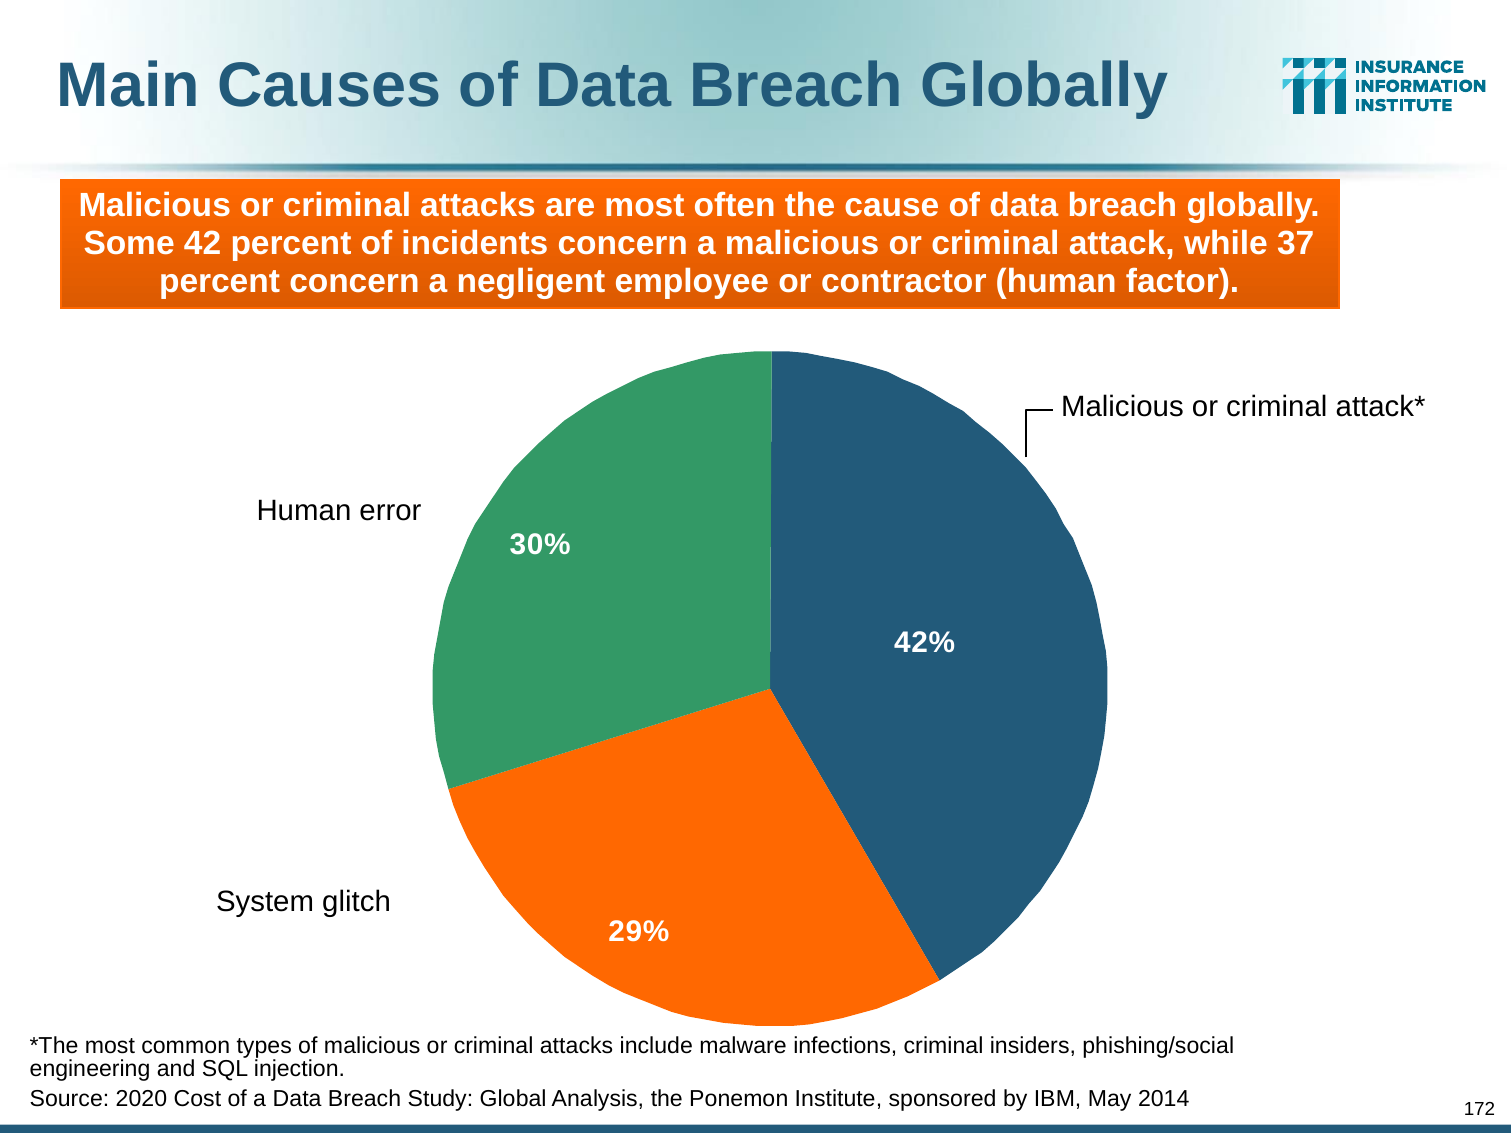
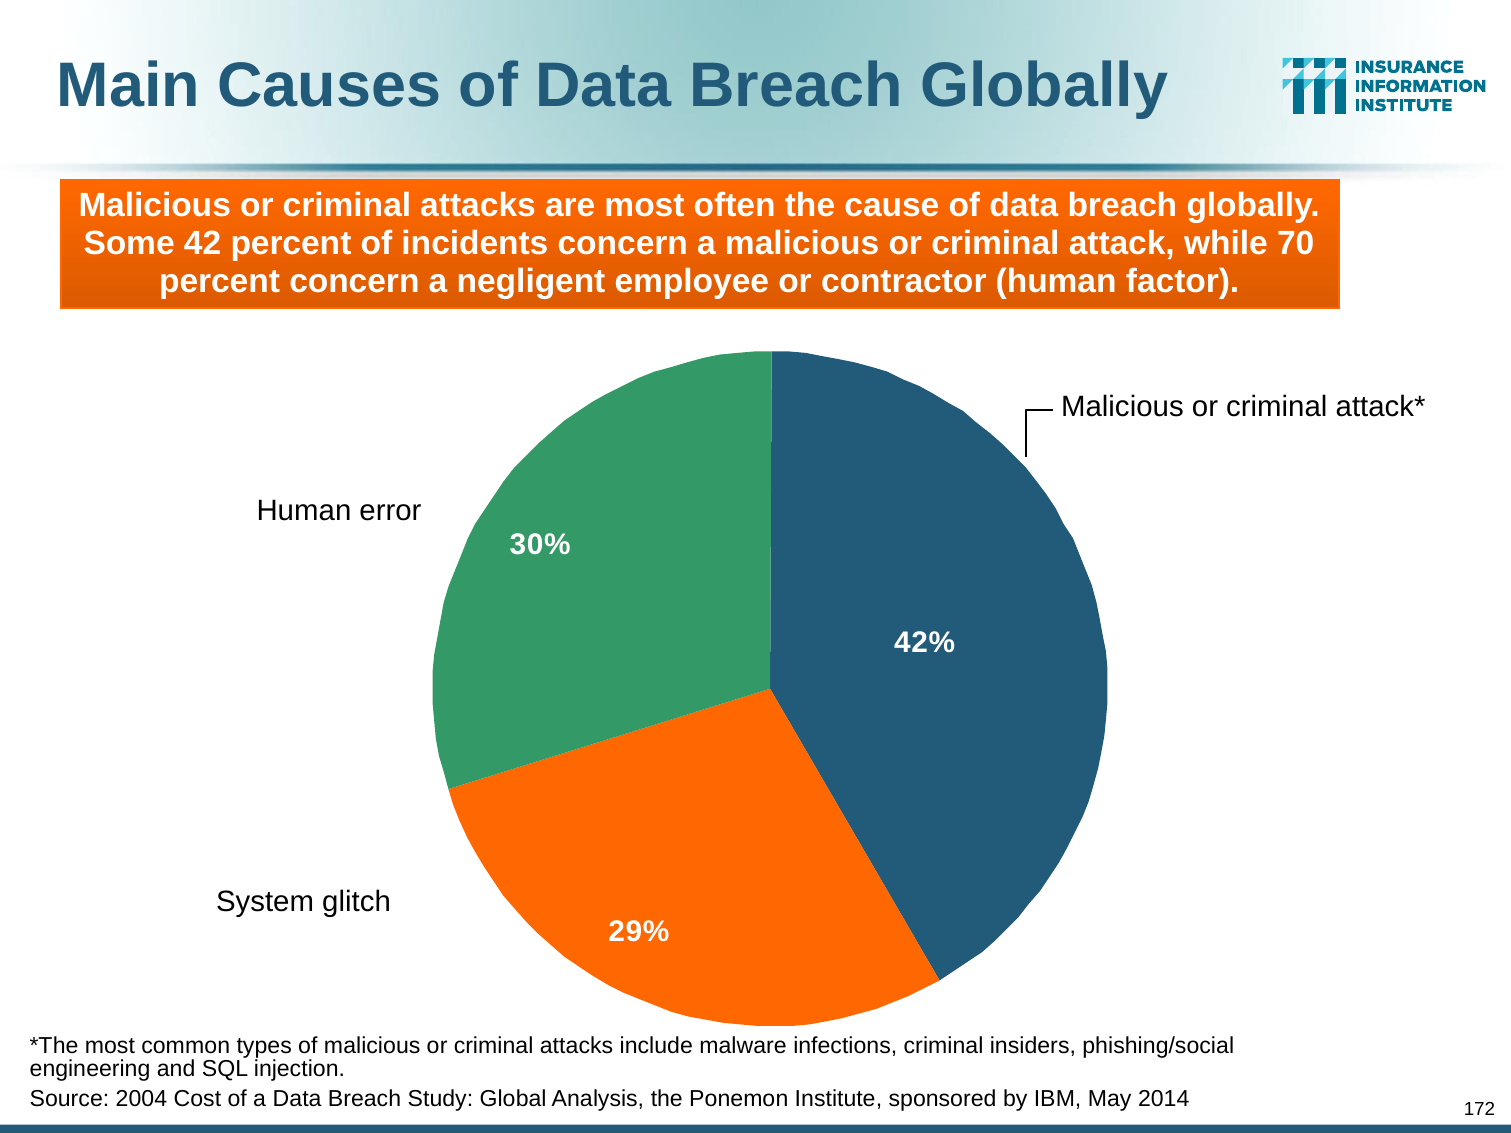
37: 37 -> 70 (1296, 243)
2020: 2020 -> 2004 (141, 1099)
